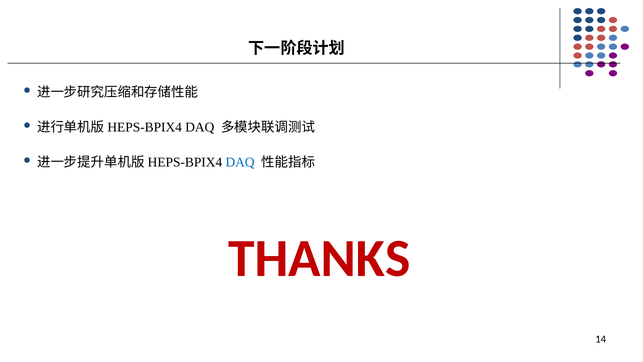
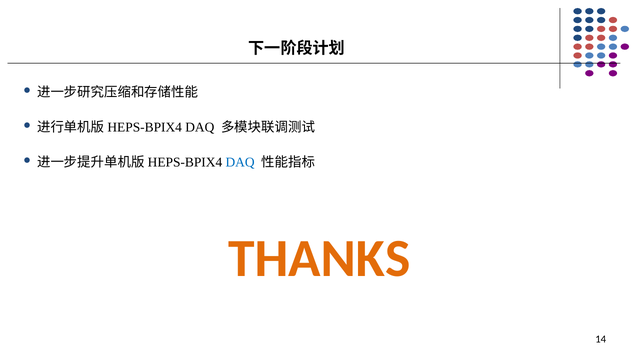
THANKS colour: red -> orange (319, 259)
